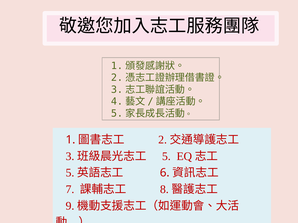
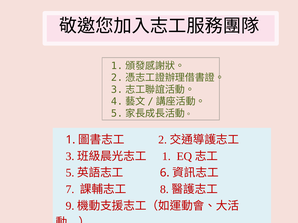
5: 5 -> 1 (167, 157)
